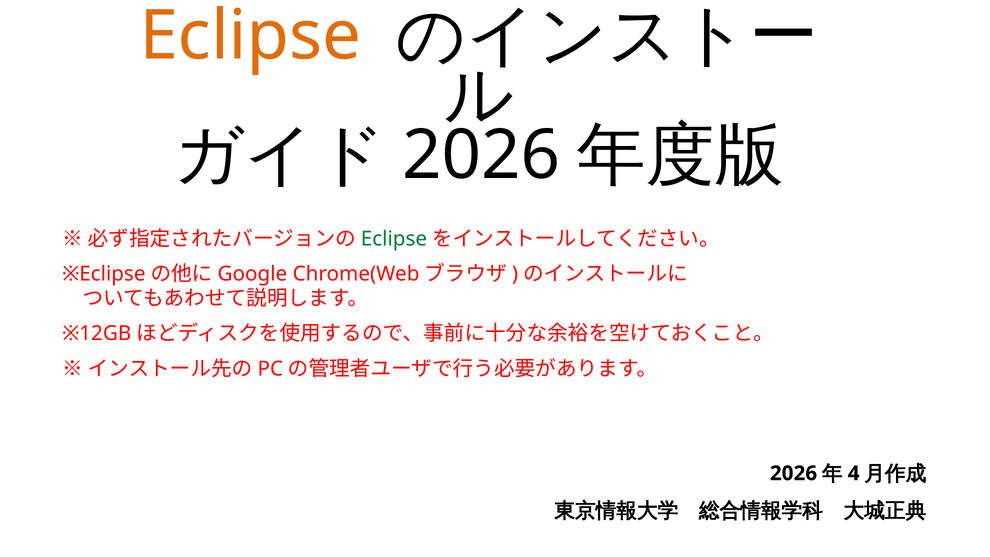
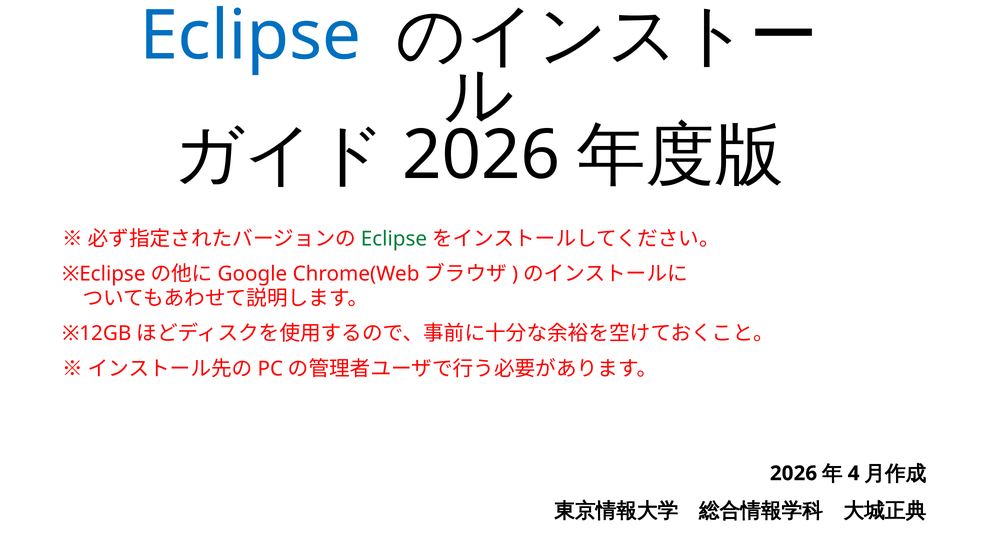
Eclipse colour: orange -> blue (250, 36)
